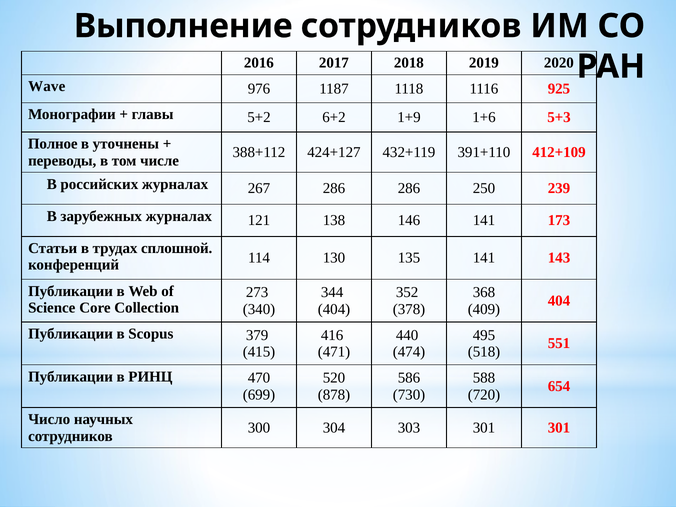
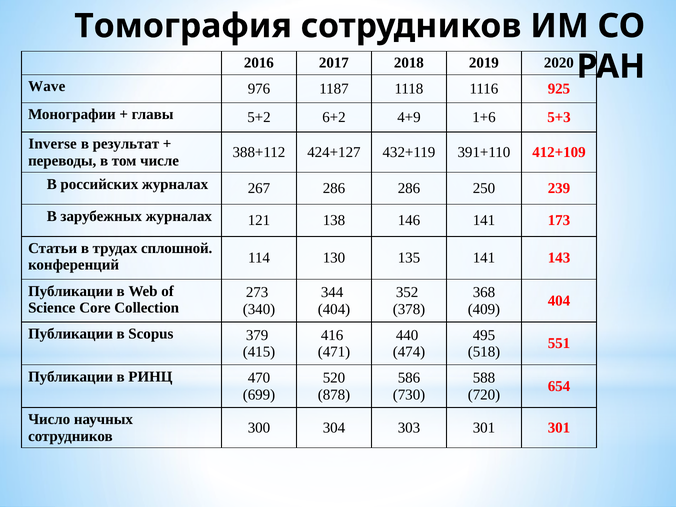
Выполнение: Выполнение -> Томография (183, 26)
1+9: 1+9 -> 4+9 (409, 118)
Полное: Полное -> Inverse (53, 144)
уточнены: уточнены -> результат (126, 144)
